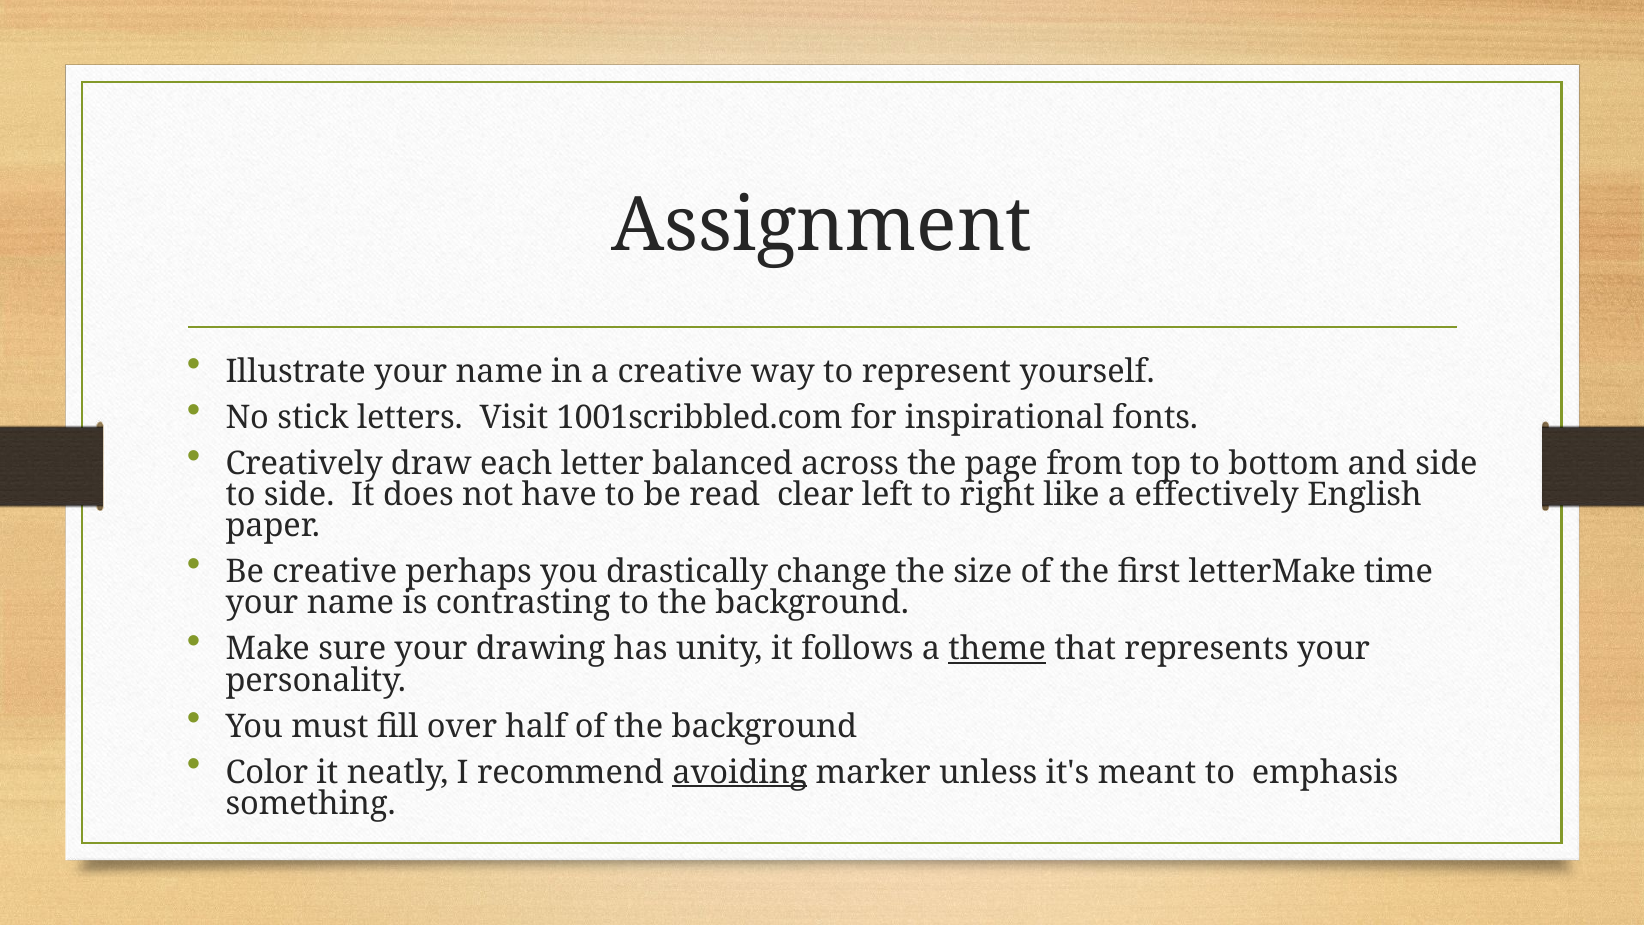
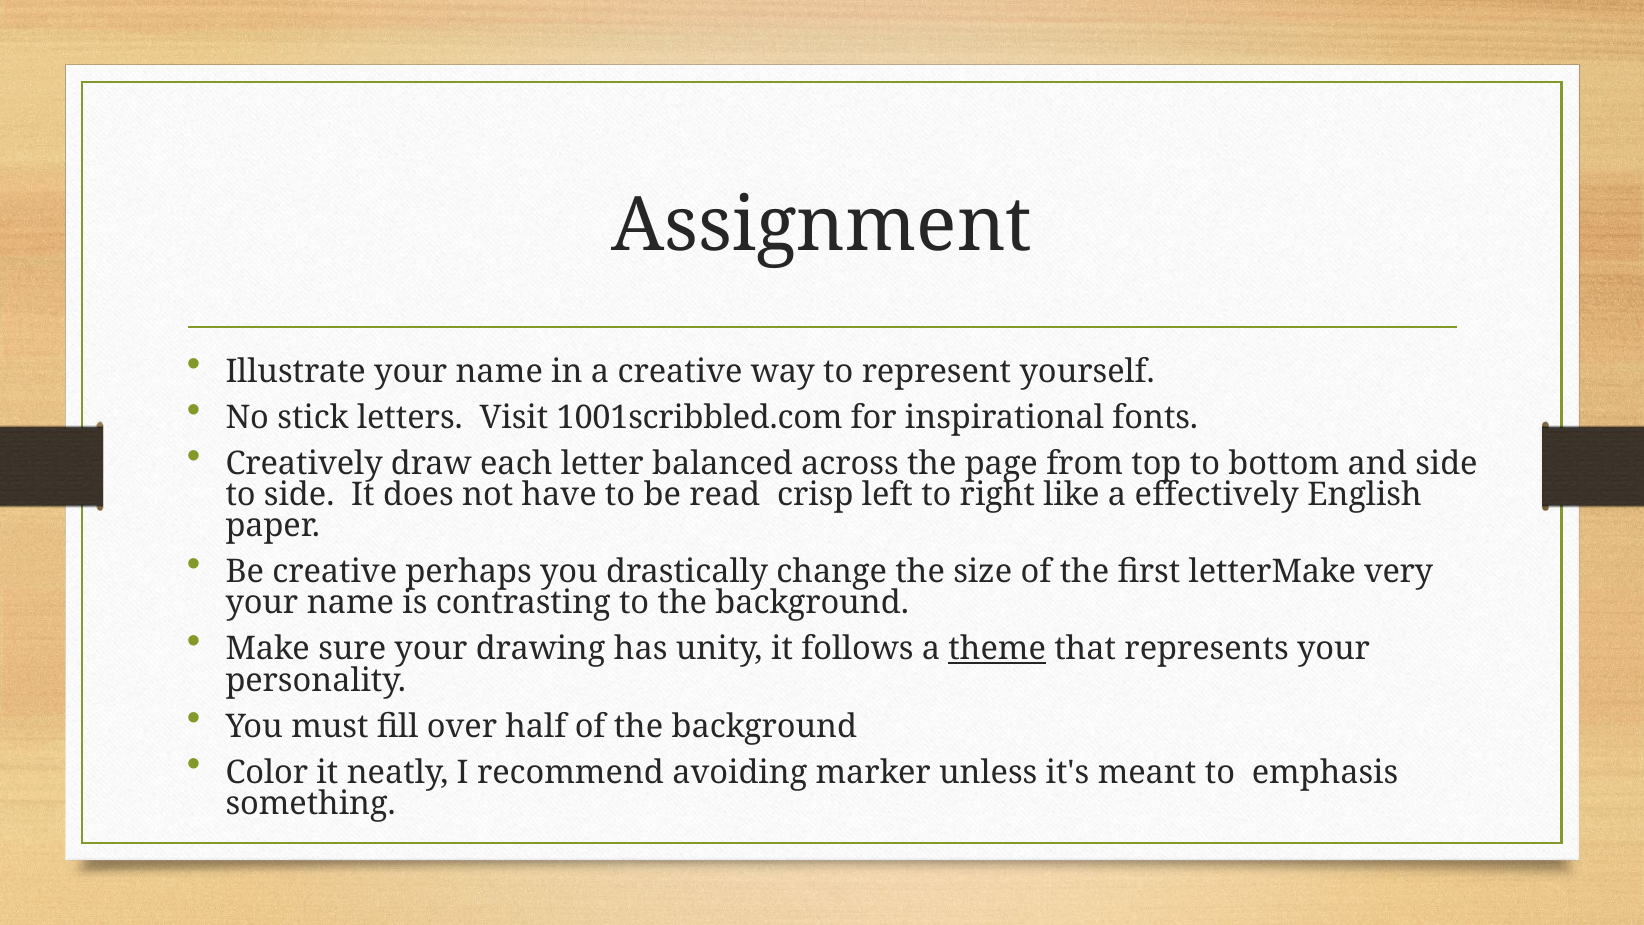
clear: clear -> crisp (815, 495)
time: time -> very (1398, 572)
avoiding underline: present -> none (740, 772)
